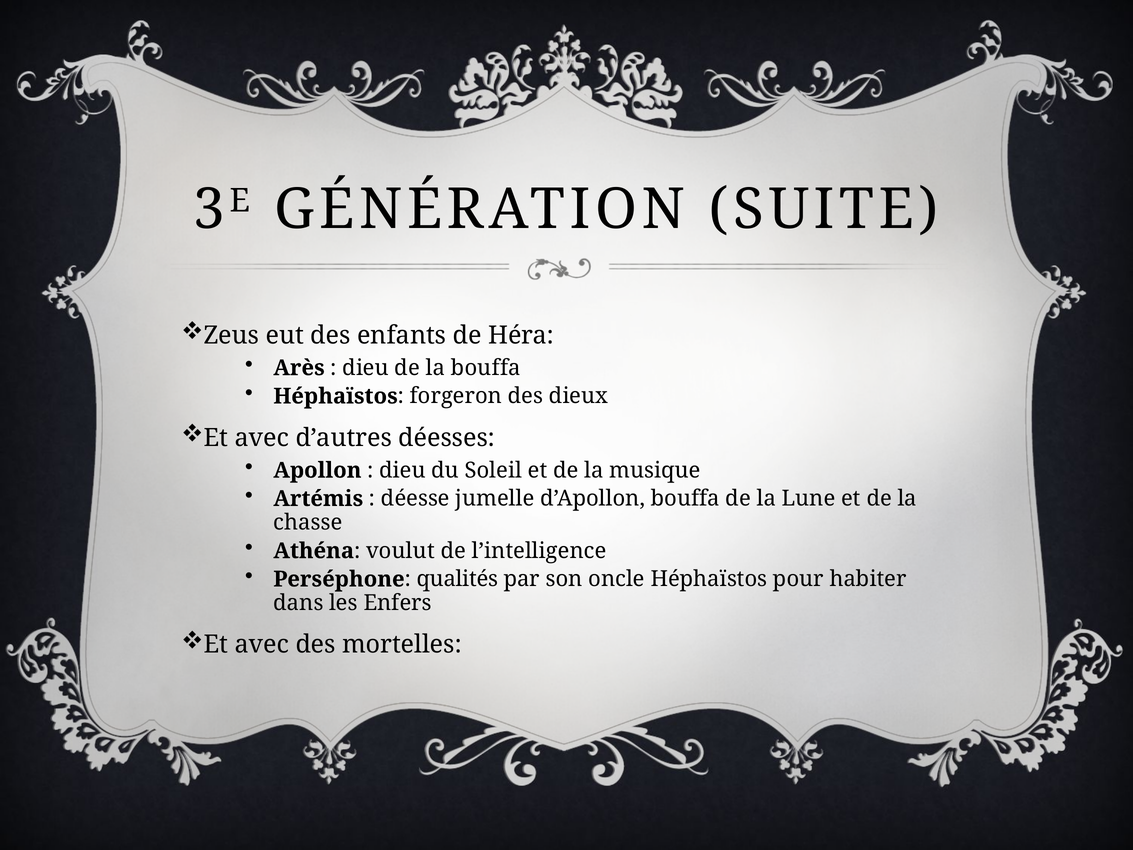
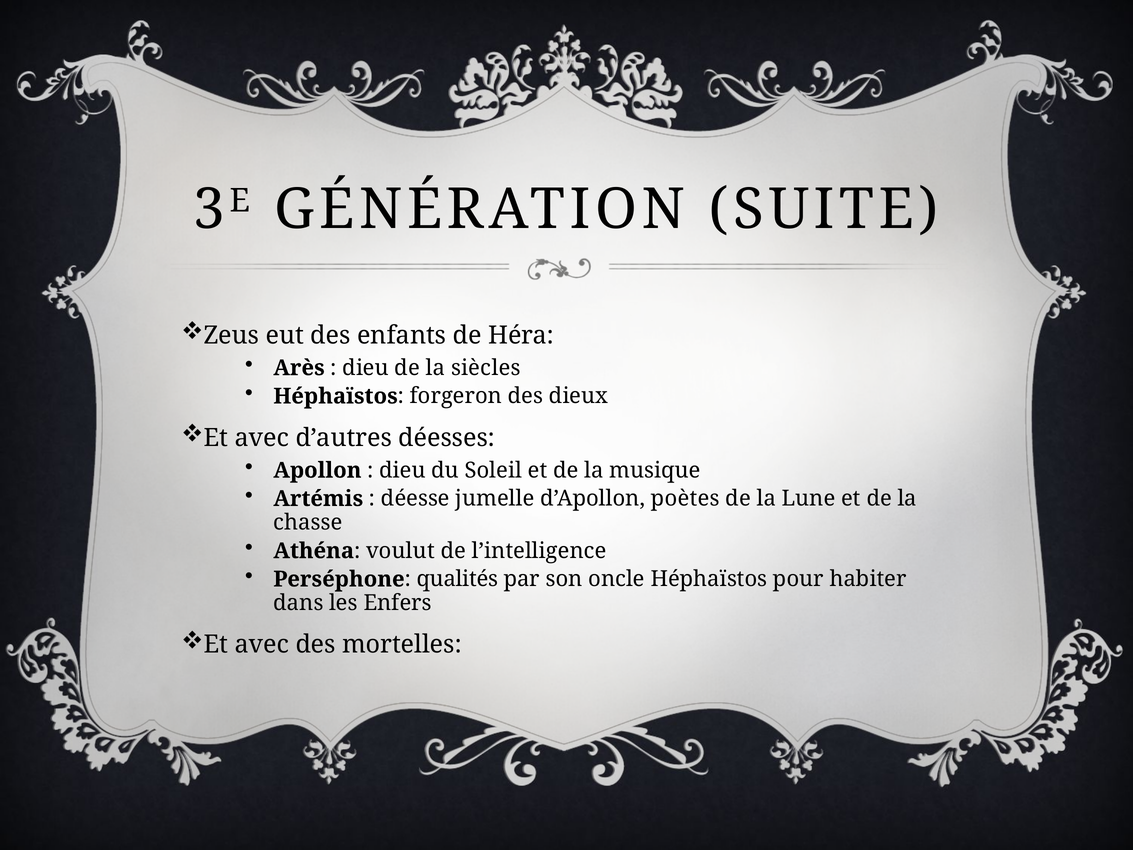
la bouffa: bouffa -> siècles (486, 368)
d’Apollon bouffa: bouffa -> poètes (685, 499)
